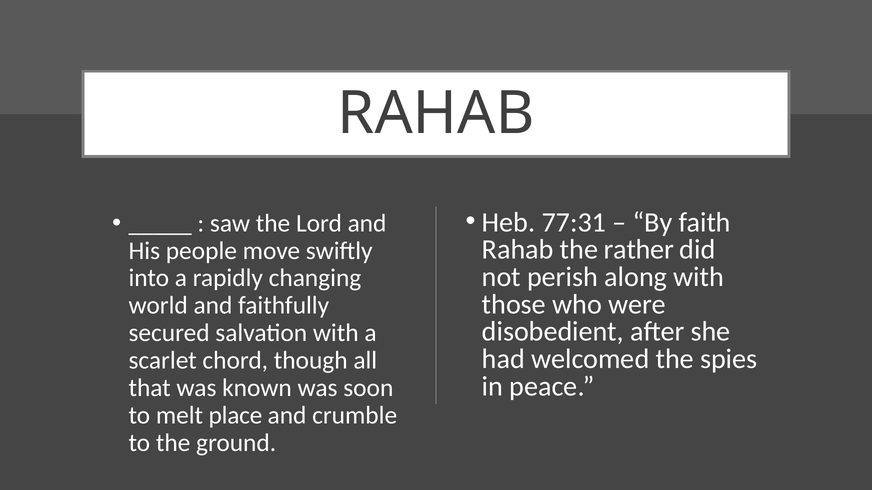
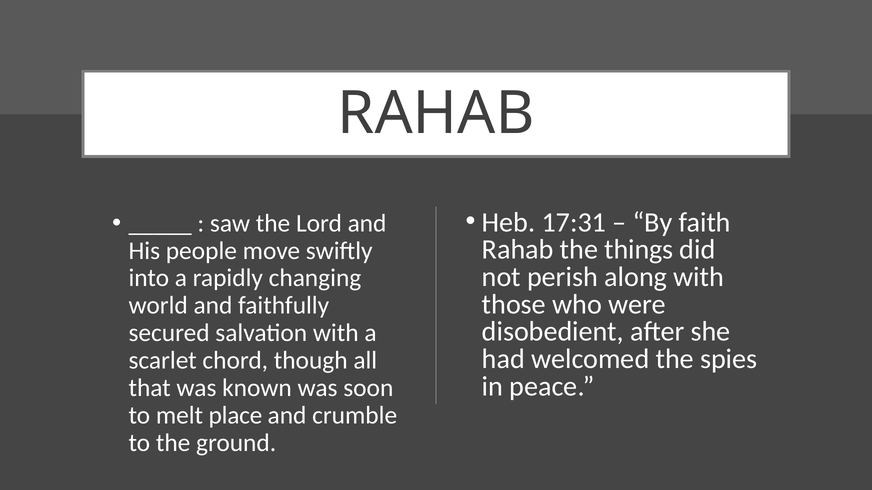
77:31: 77:31 -> 17:31 (574, 222)
rather: rather -> things (639, 250)
